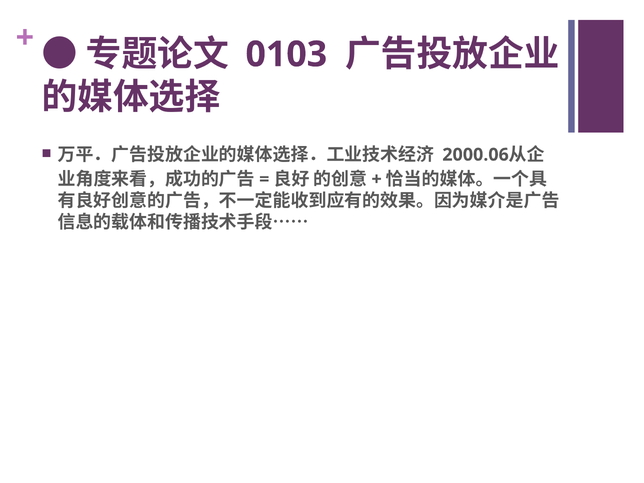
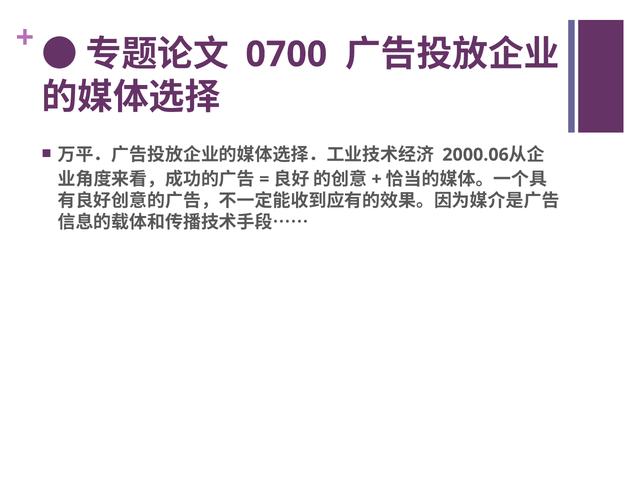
0103: 0103 -> 0700 (286, 54)
